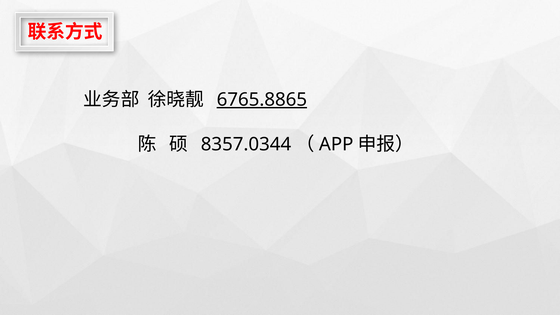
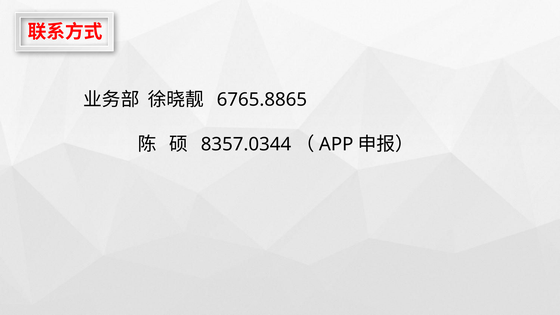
6765.8865 underline: present -> none (262, 100)
